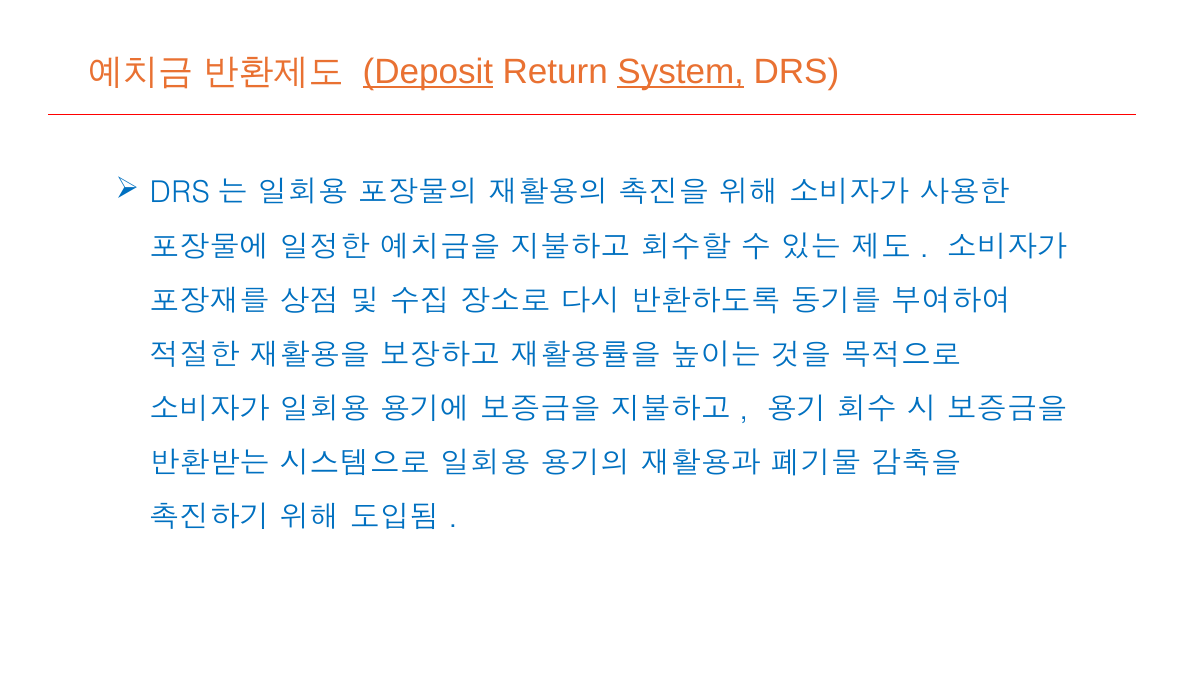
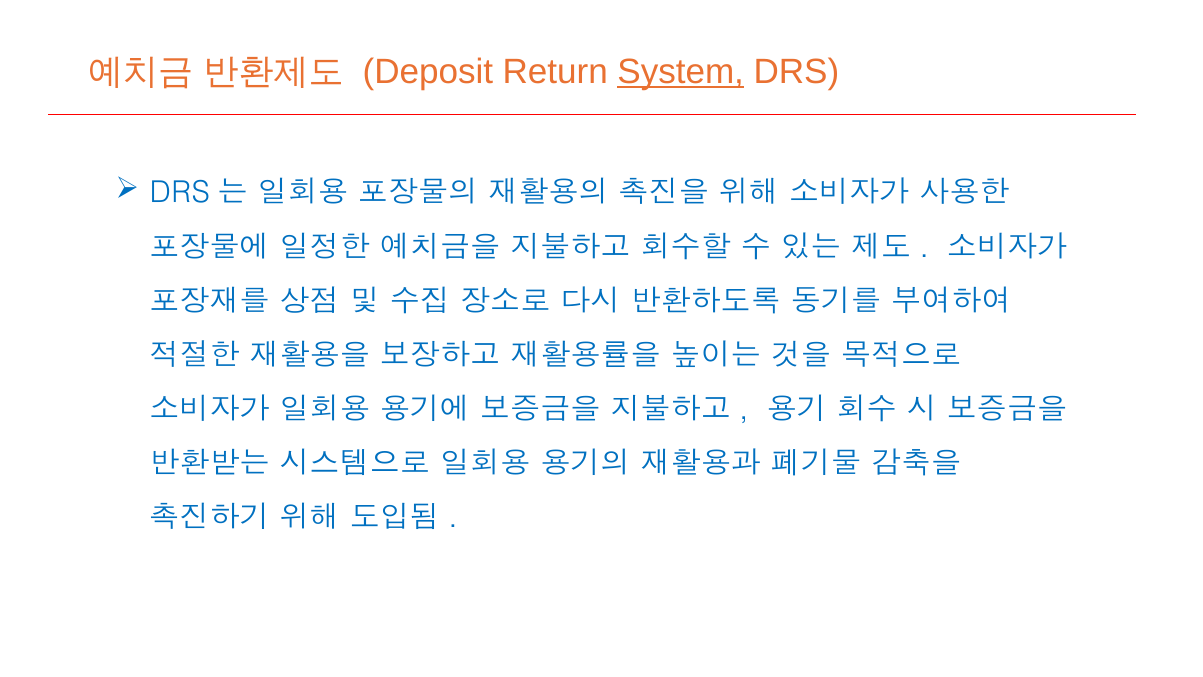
Deposit underline: present -> none (428, 72)
